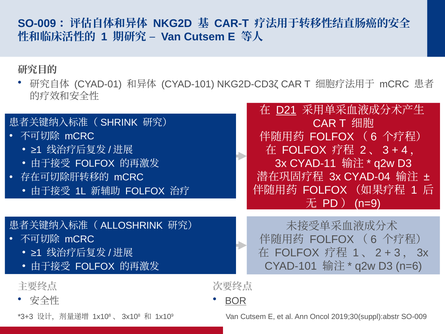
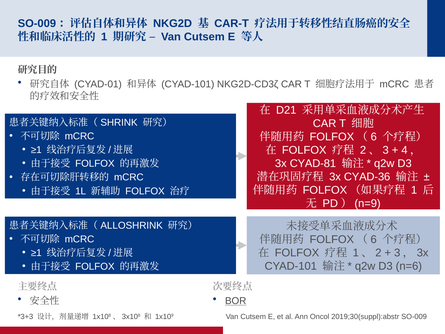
D21 underline: present -> none (286, 110)
CYAD-11: CYAD-11 -> CYAD-81 (313, 163)
CYAD-04: CYAD-04 -> CYAD-36 (367, 177)
